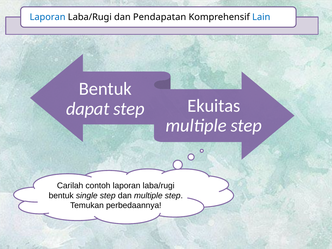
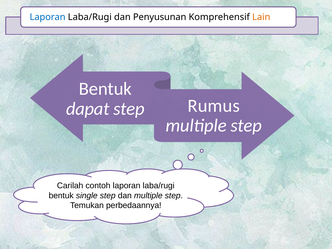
Pendapatan: Pendapatan -> Penyusunan (160, 17)
Lain colour: blue -> orange (261, 17)
Ekuitas: Ekuitas -> Rumus (214, 106)
